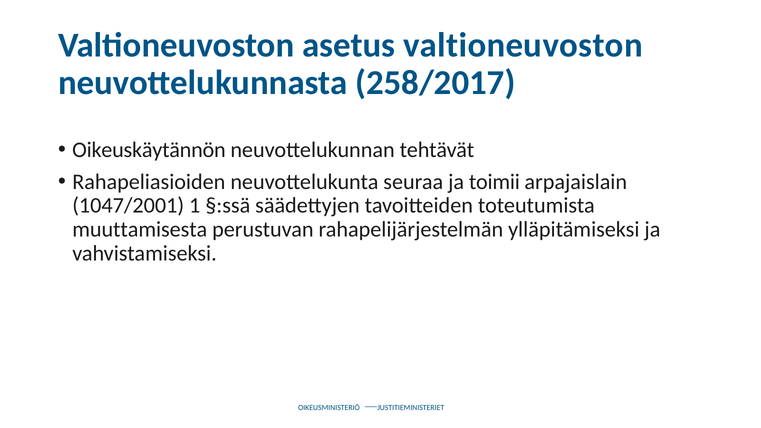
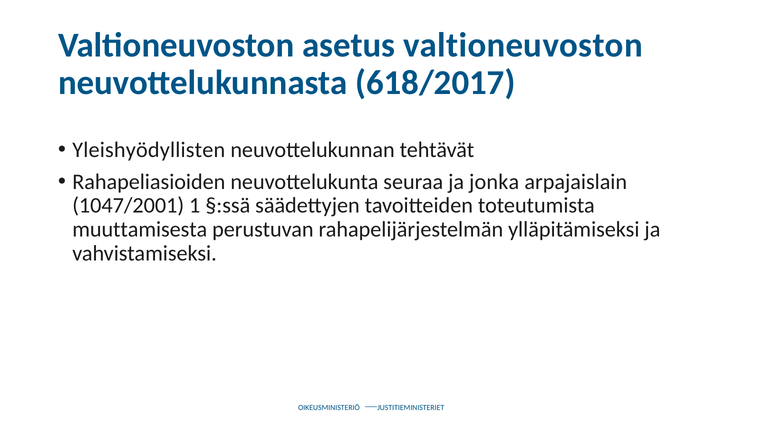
258/2017: 258/2017 -> 618/2017 (435, 83)
Oikeuskäytännön: Oikeuskäytännön -> Yleishyödyllisten (149, 150)
toimii: toimii -> jonka (494, 182)
